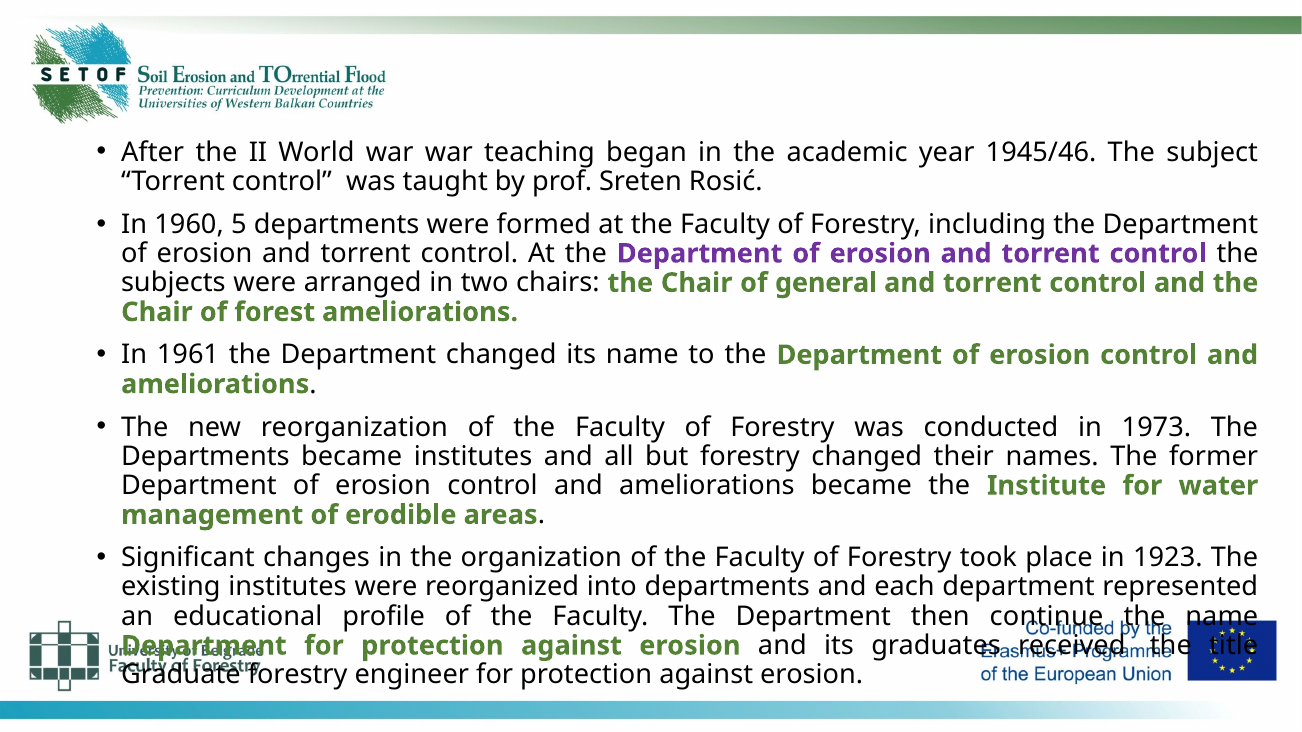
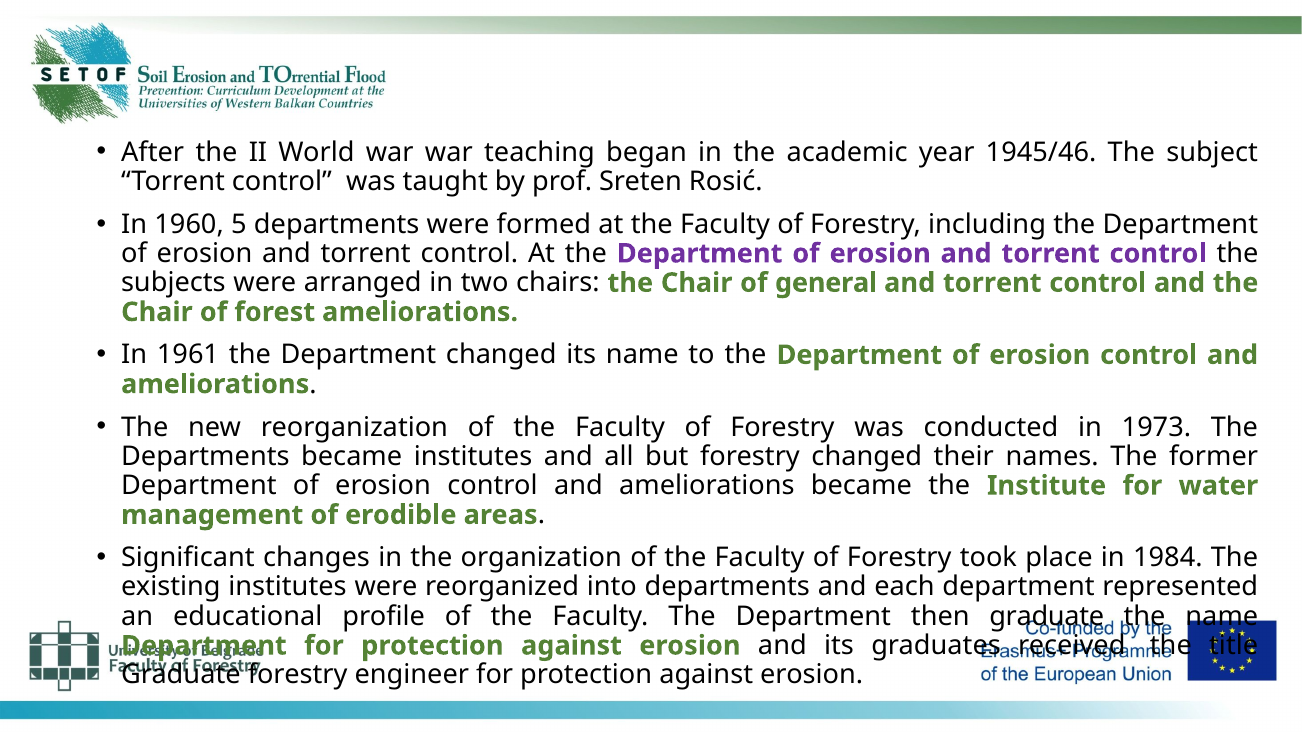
1923: 1923 -> 1984 (1168, 558)
then continue: continue -> graduate (1047, 617)
